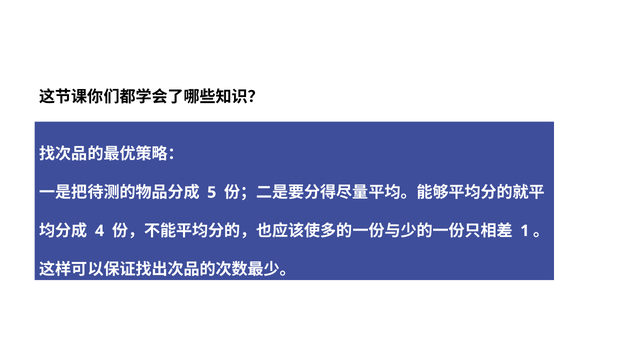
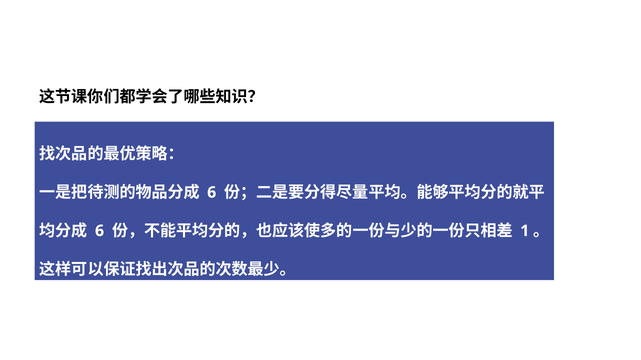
5: 5 -> 6 (212, 193)
4: 4 -> 6 (100, 231)
